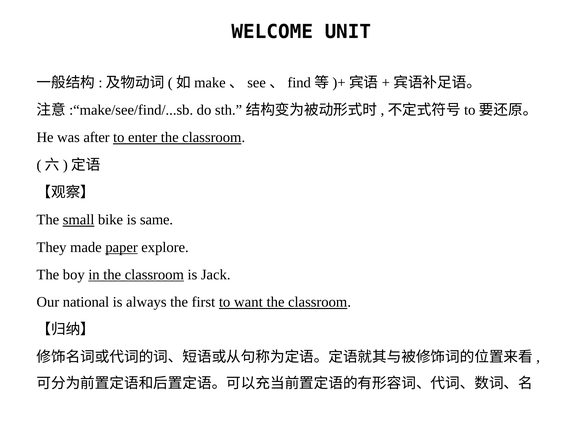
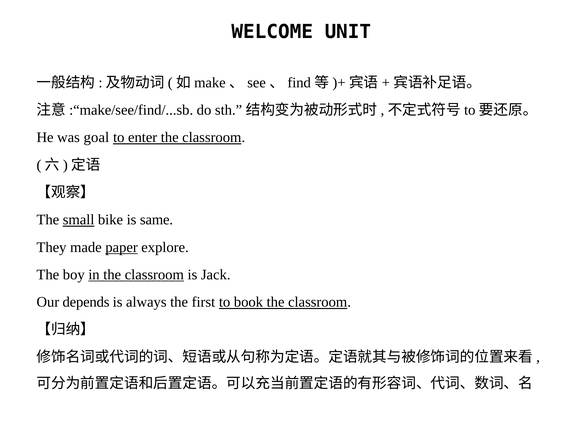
after: after -> goal (96, 137)
national: national -> depends (86, 302)
want: want -> book (248, 302)
